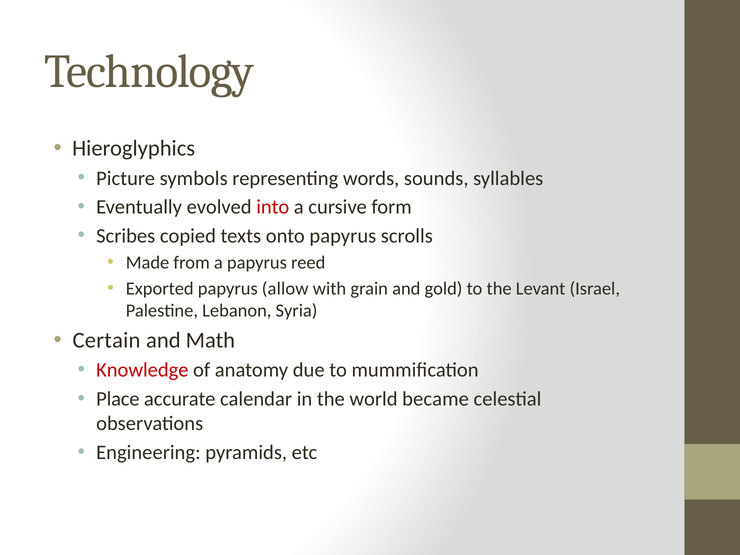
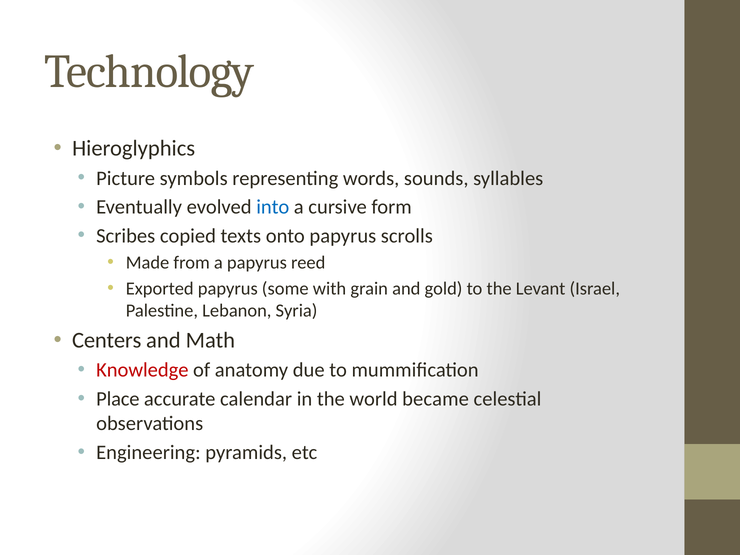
into colour: red -> blue (273, 207)
allow: allow -> some (285, 289)
Certain: Certain -> Centers (107, 340)
